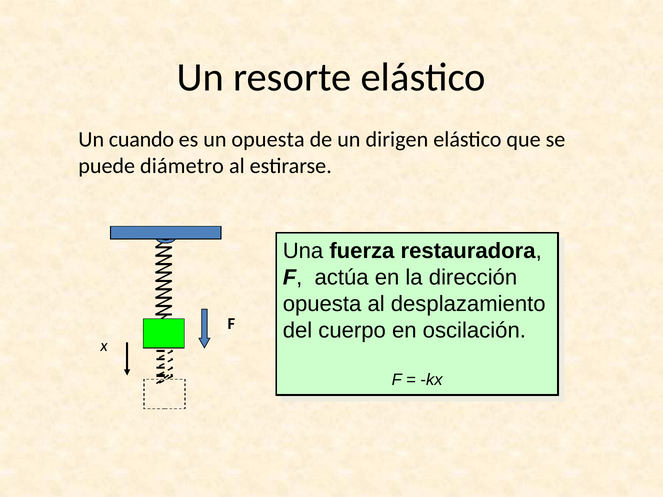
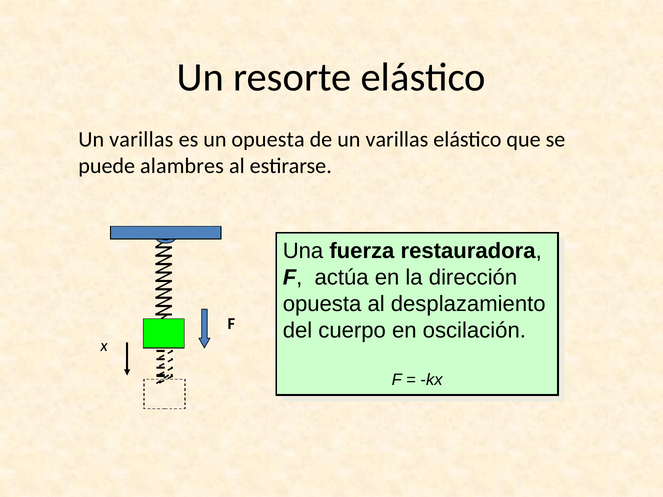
cuando: cuando -> varillas (141, 140)
de un dirigen: dirigen -> varillas (397, 140)
diámetro: diámetro -> alambres (182, 166)
